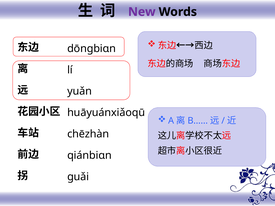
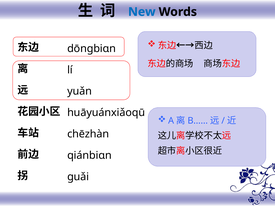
New colour: purple -> blue (142, 12)
